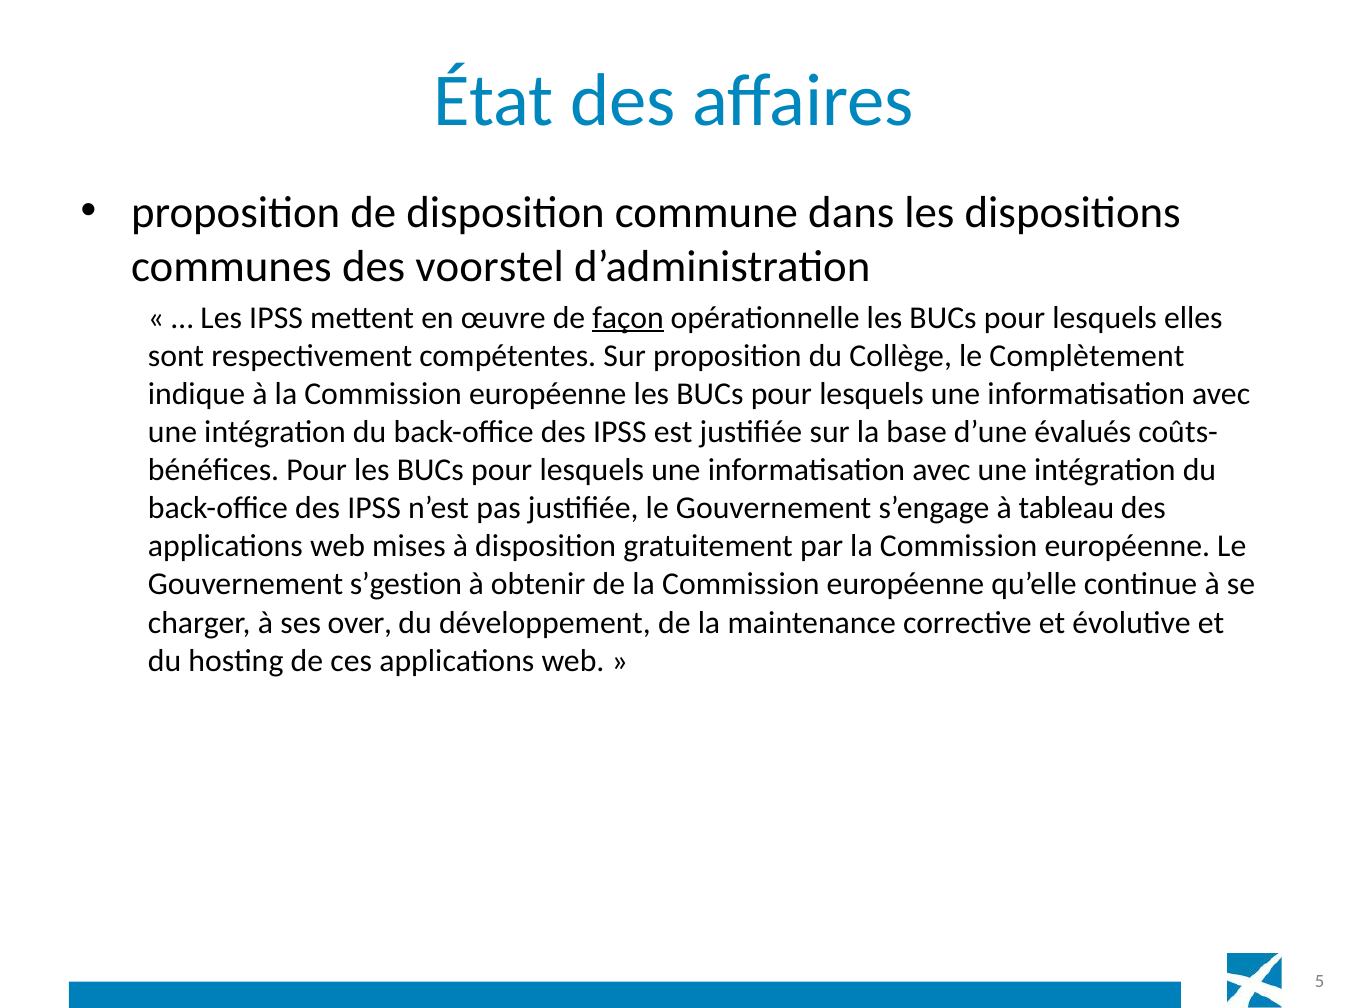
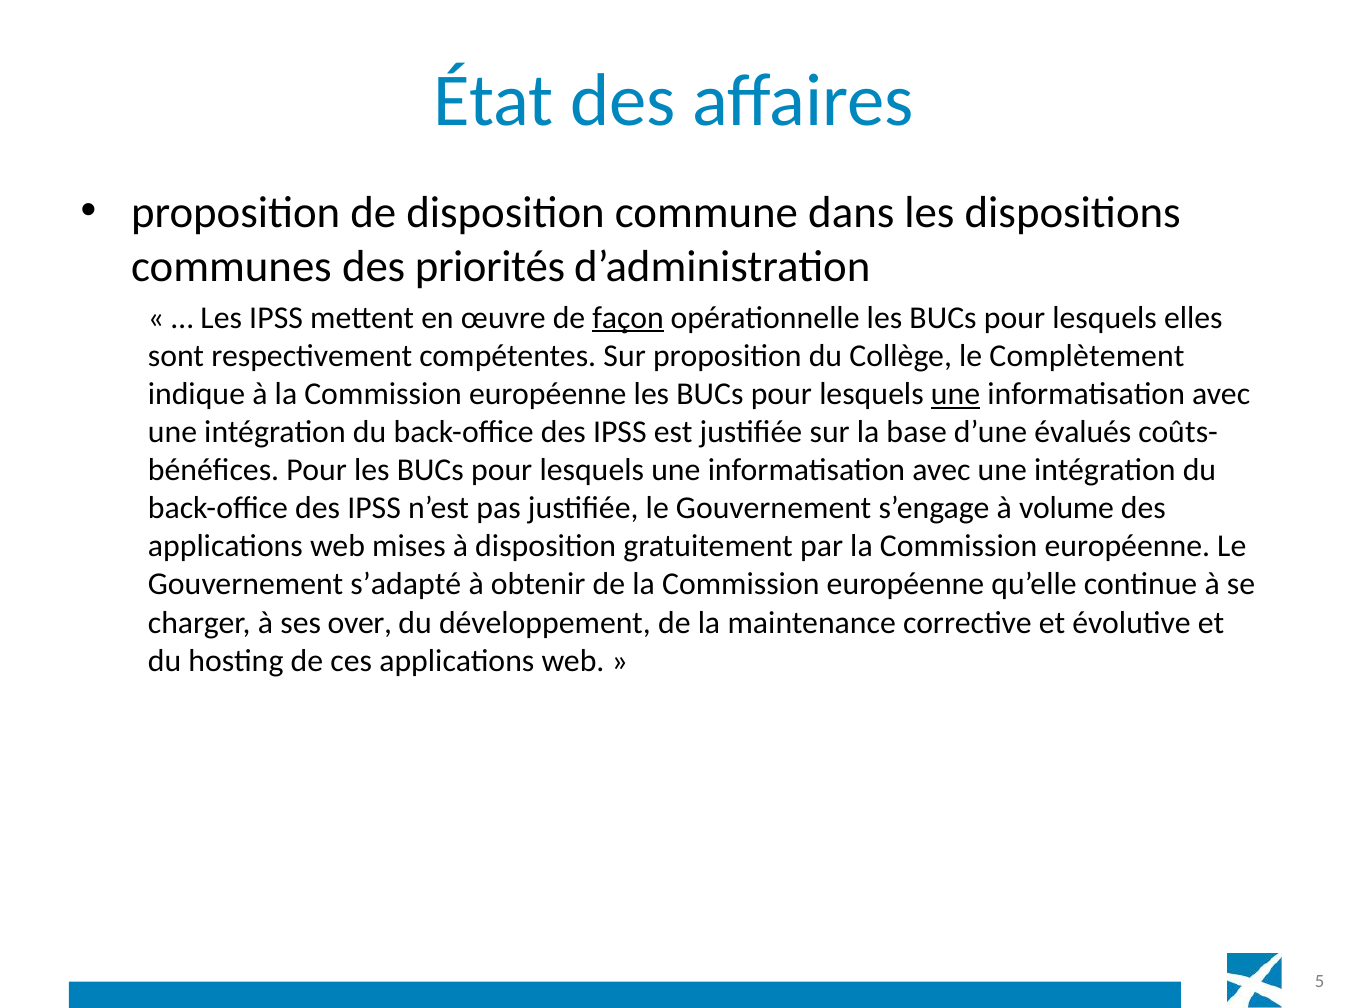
voorstel: voorstel -> priorités (490, 267)
une underline: none -> present (956, 394)
tableau: tableau -> volume (1066, 509)
s’gestion: s’gestion -> s’adapté (406, 585)
